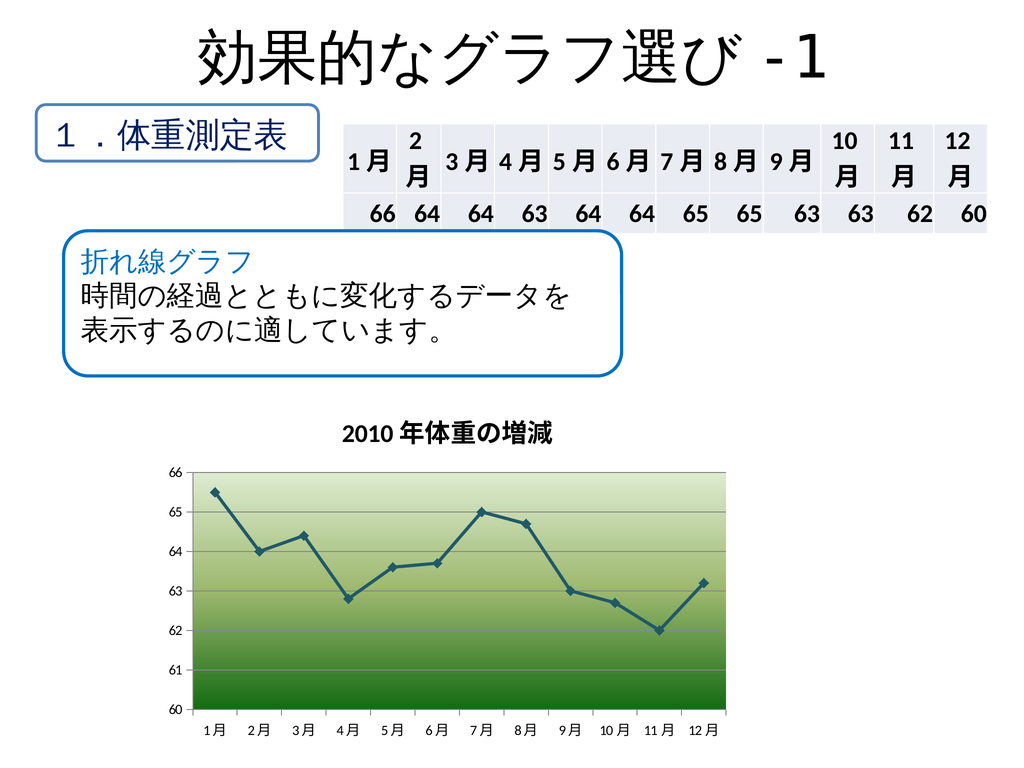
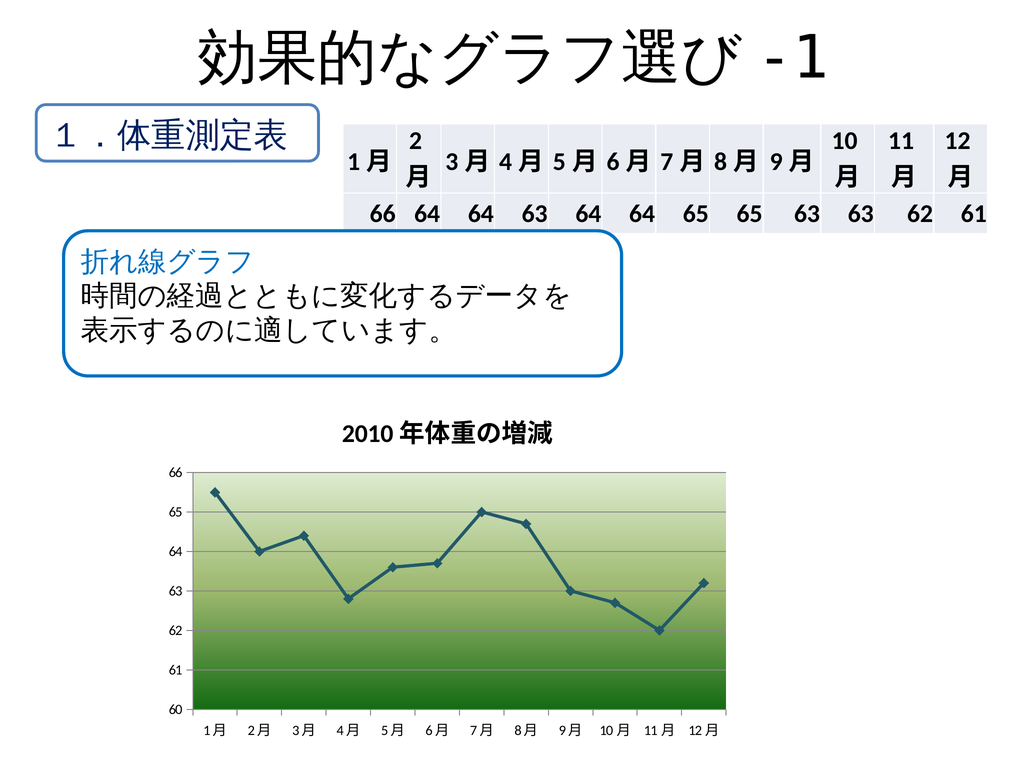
62 60: 60 -> 61 (974, 214)
